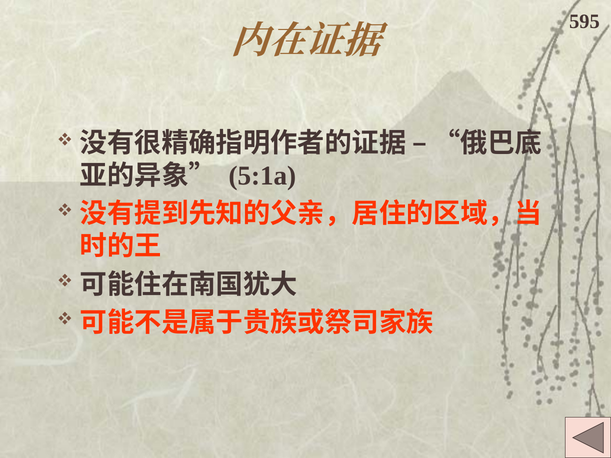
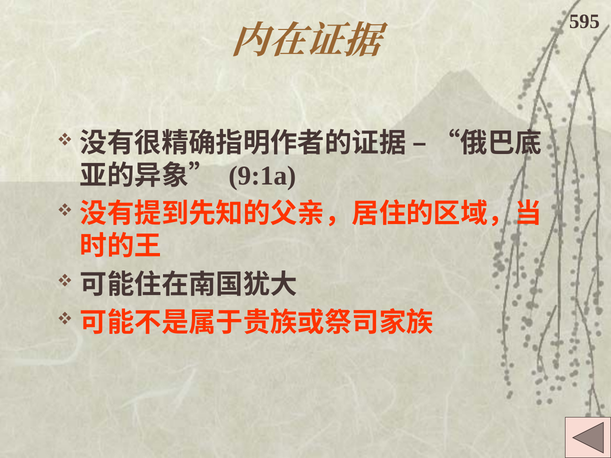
5:1a: 5:1a -> 9:1a (262, 176)
